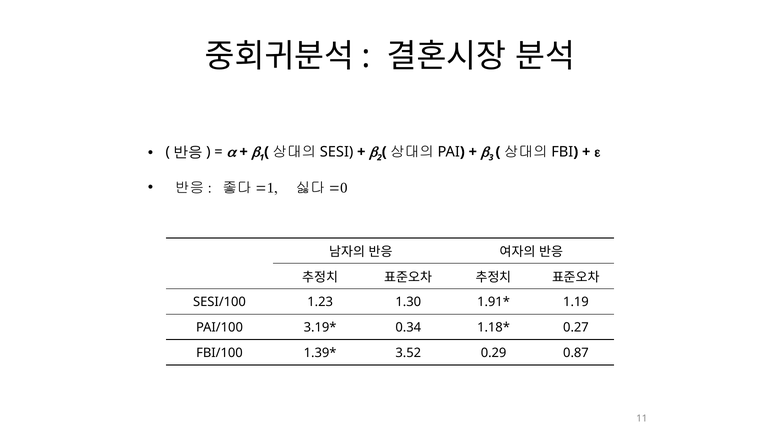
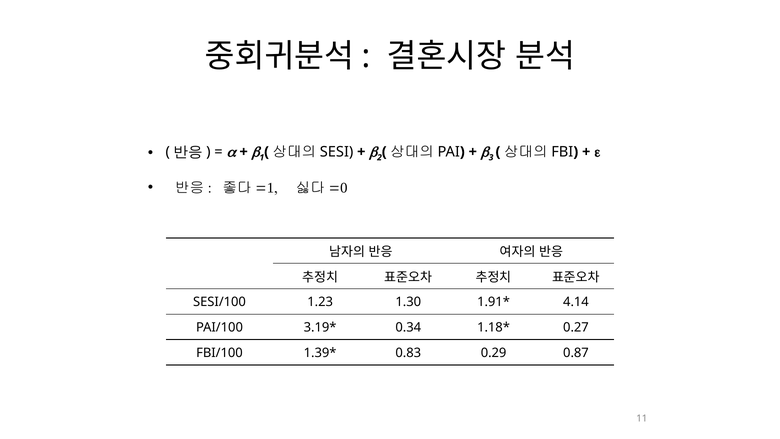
1.19: 1.19 -> 4.14 (576, 302)
3.52: 3.52 -> 0.83 (408, 353)
